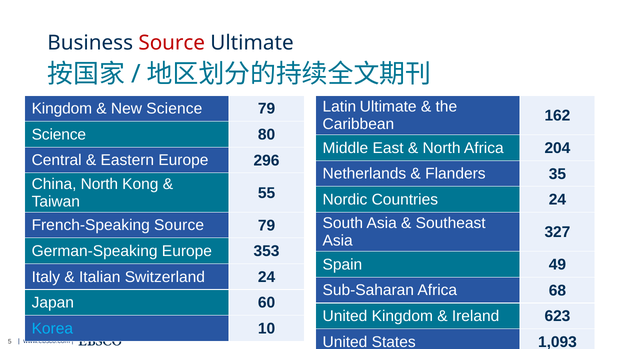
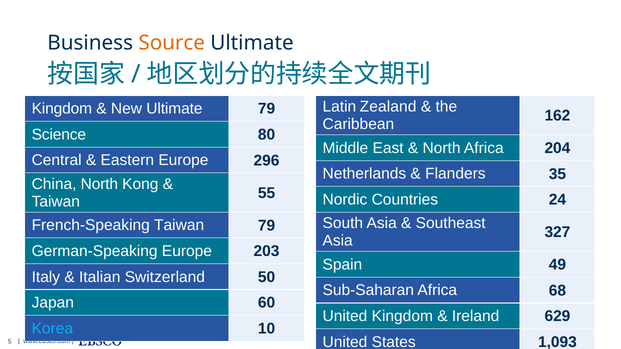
Source colour: red -> orange (172, 43)
Latin Ultimate: Ultimate -> Zealand (388, 107)
New Science: Science -> Ultimate (174, 109)
French-Speaking Source: Source -> Taiwan (179, 225)
353: 353 -> 203 (267, 251)
Switzerland 24: 24 -> 50 (267, 277)
623: 623 -> 629 (557, 317)
